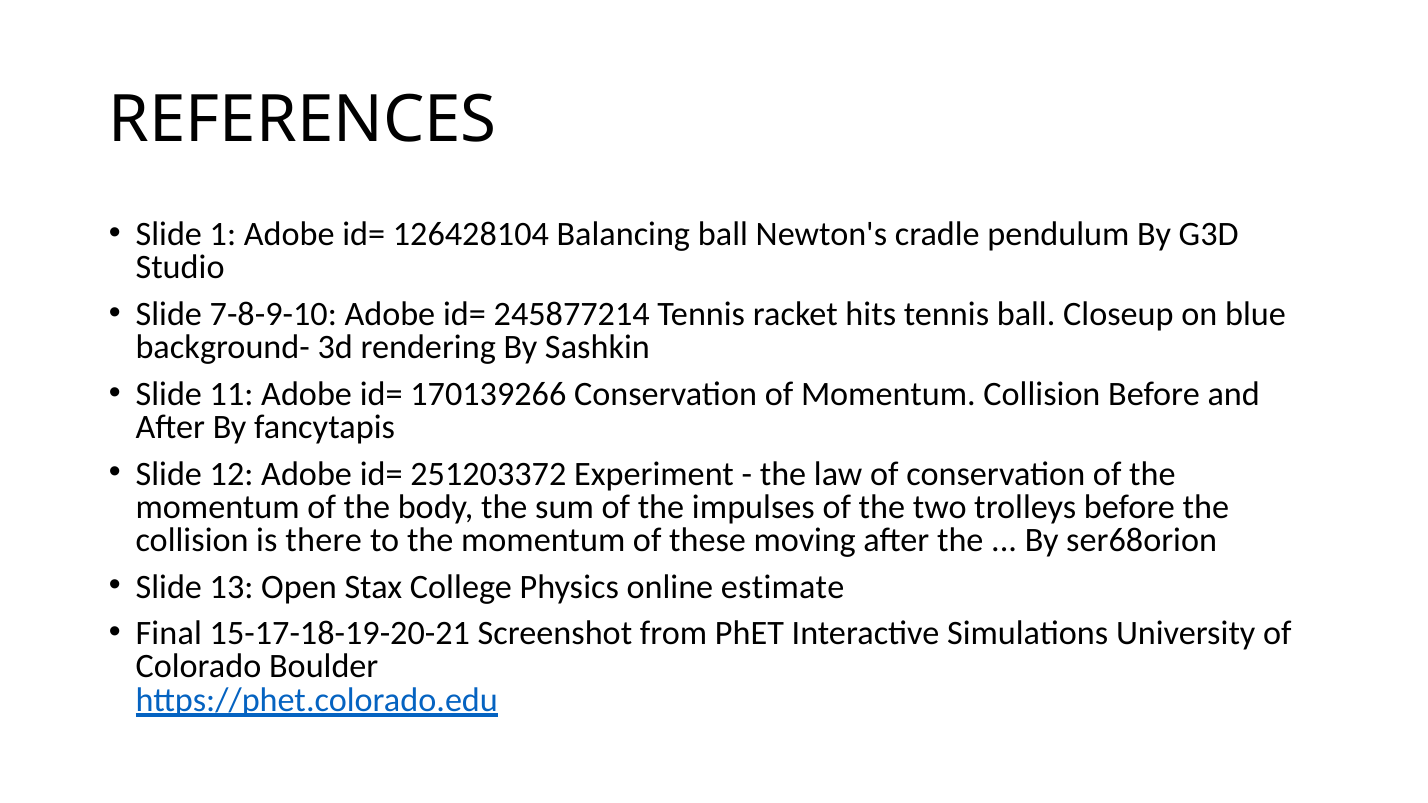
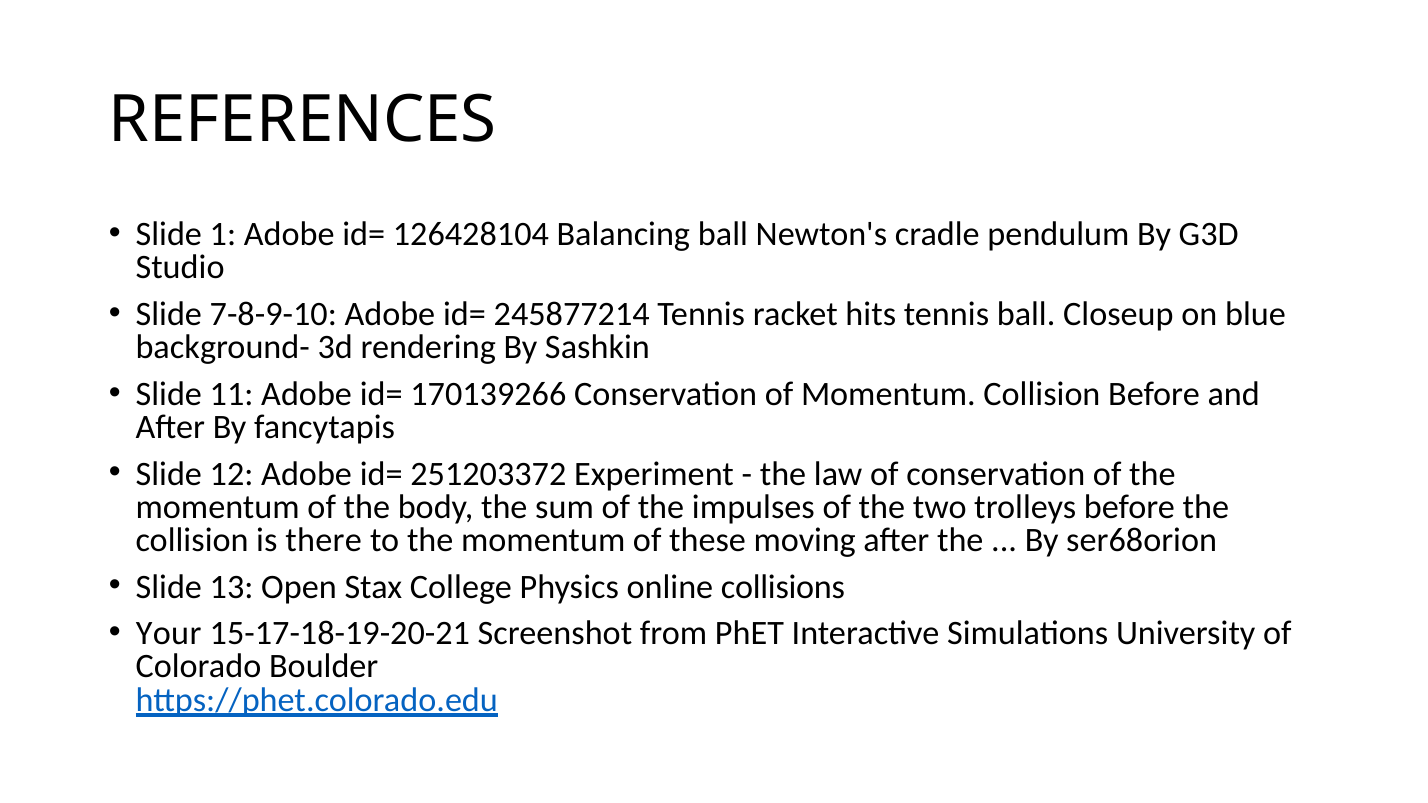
estimate: estimate -> collisions (783, 587)
Final: Final -> Your (169, 634)
